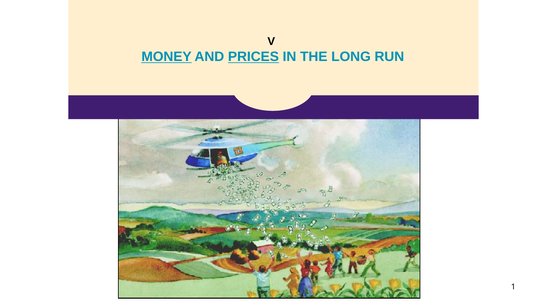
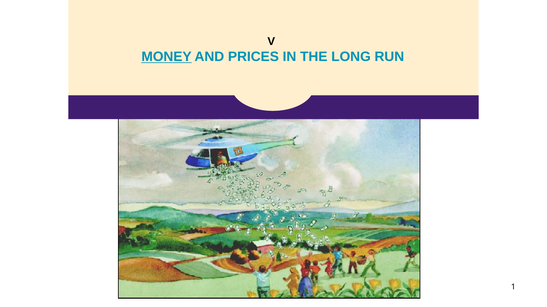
PRICES underline: present -> none (253, 57)
